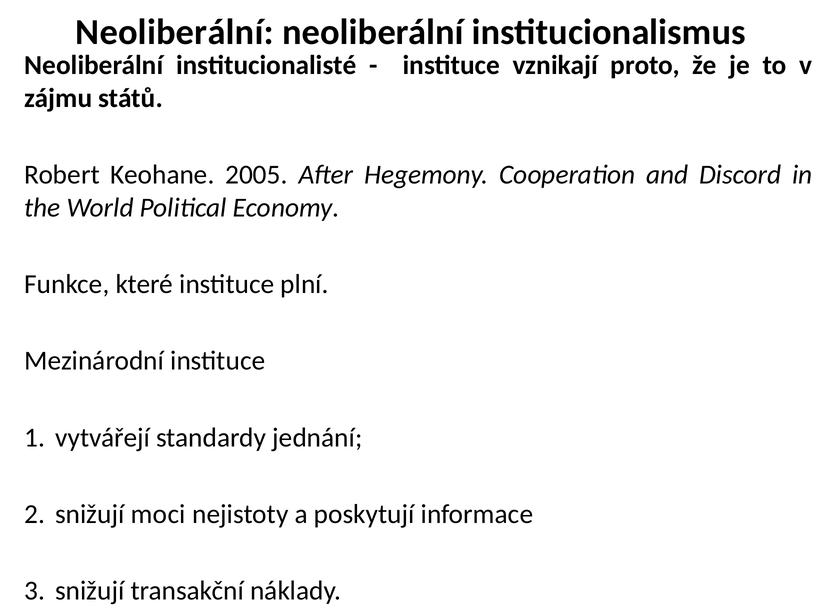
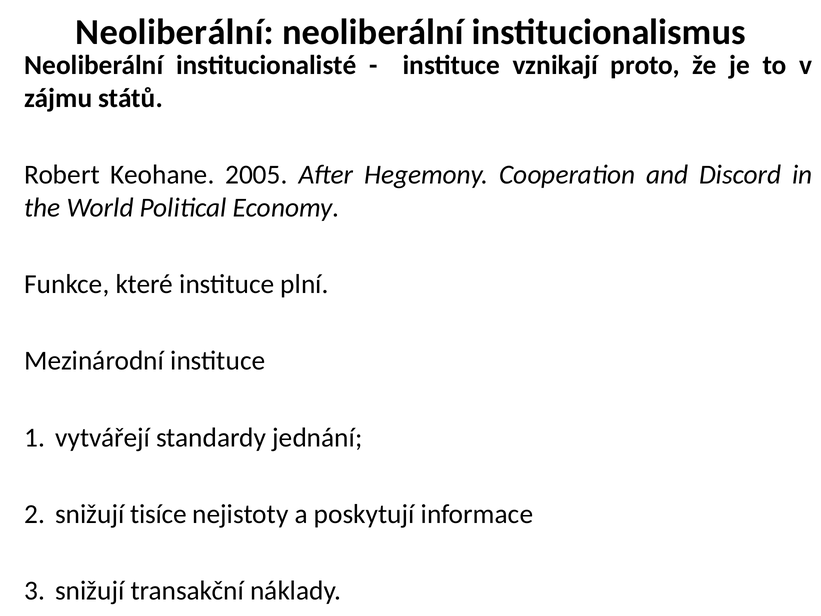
moci: moci -> tisíce (159, 514)
